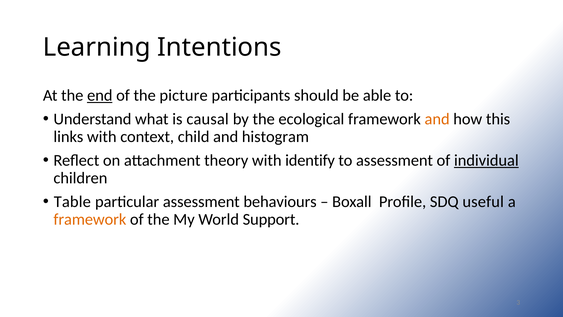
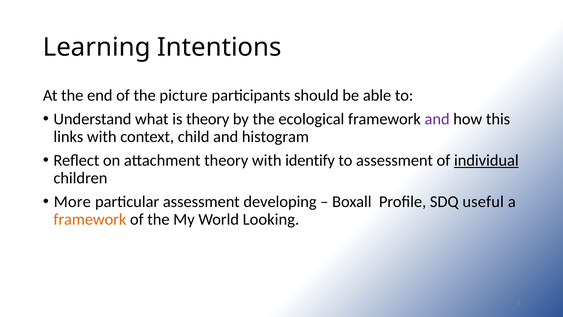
end underline: present -> none (100, 95)
is causal: causal -> theory (208, 119)
and colour: orange -> purple (437, 119)
Table: Table -> More (72, 201)
behaviours: behaviours -> developing (280, 201)
Support: Support -> Looking (271, 219)
